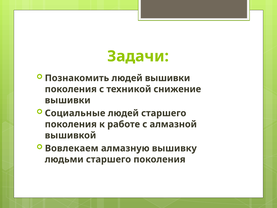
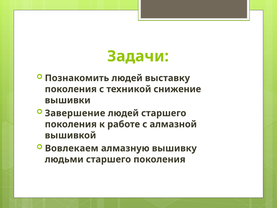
людей вышивки: вышивки -> выставку (167, 78)
Социальные: Социальные -> Завершение (75, 113)
